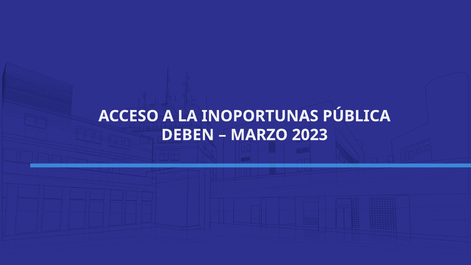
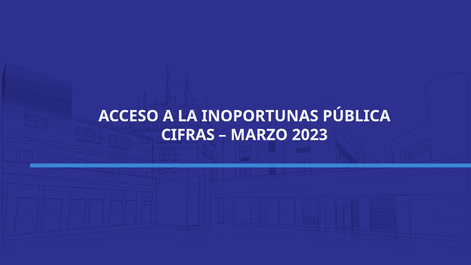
DEBEN: DEBEN -> CIFRAS (188, 135)
